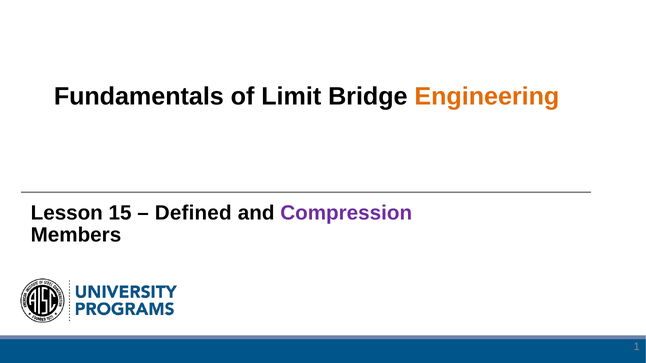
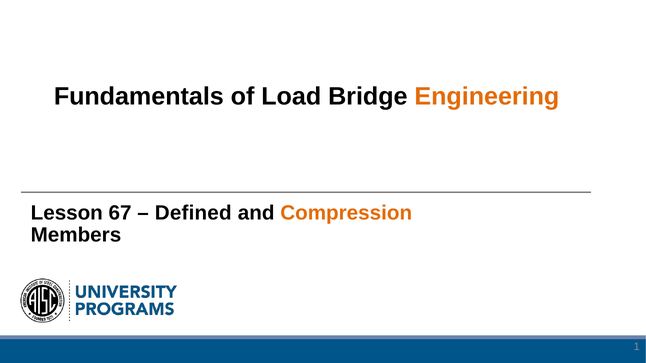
Limit: Limit -> Load (291, 97)
15: 15 -> 67 (120, 213)
Compression colour: purple -> orange (346, 213)
